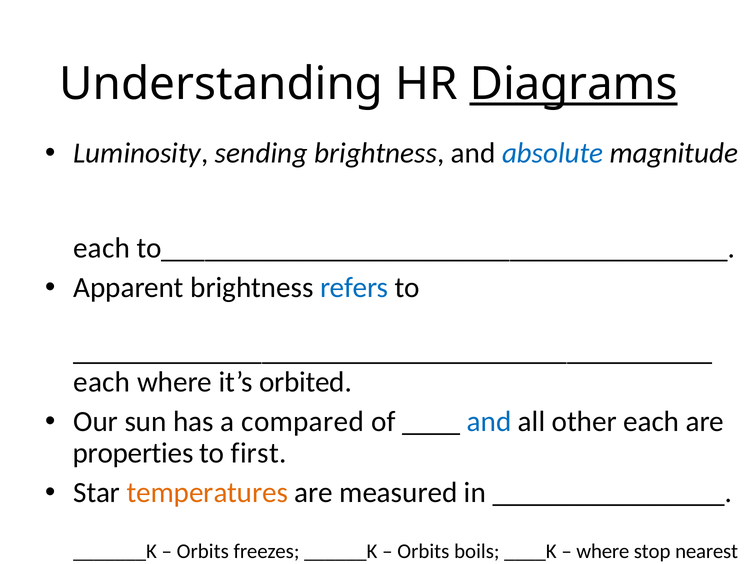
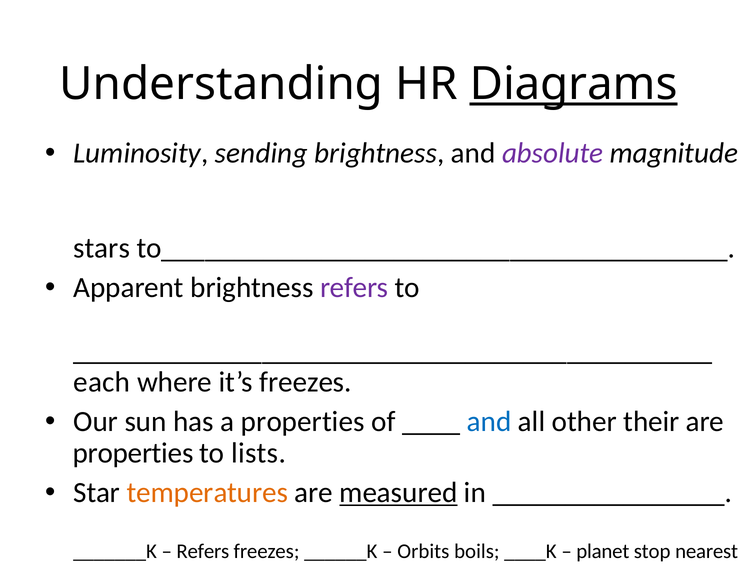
absolute colour: blue -> purple (553, 153)
each: each -> stars (102, 248)
refers colour: blue -> purple (354, 287)
it’s orbited: orbited -> freezes (306, 382)
a compared: compared -> properties (303, 421)
other each: each -> their (651, 421)
first: first -> lists (259, 453)
measured underline: none -> present (398, 492)
Orbits: Orbits -> Refers (203, 551)
where: where -> planet (603, 551)
